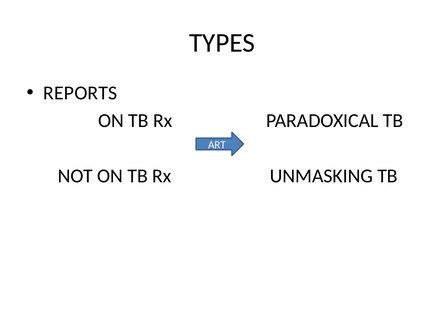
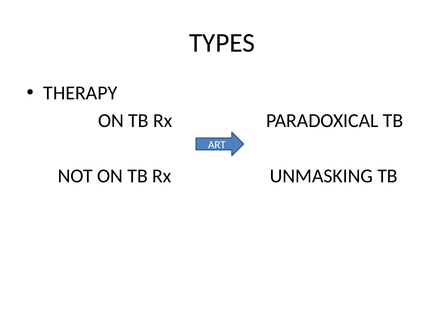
REPORTS: REPORTS -> THERAPY (80, 93)
